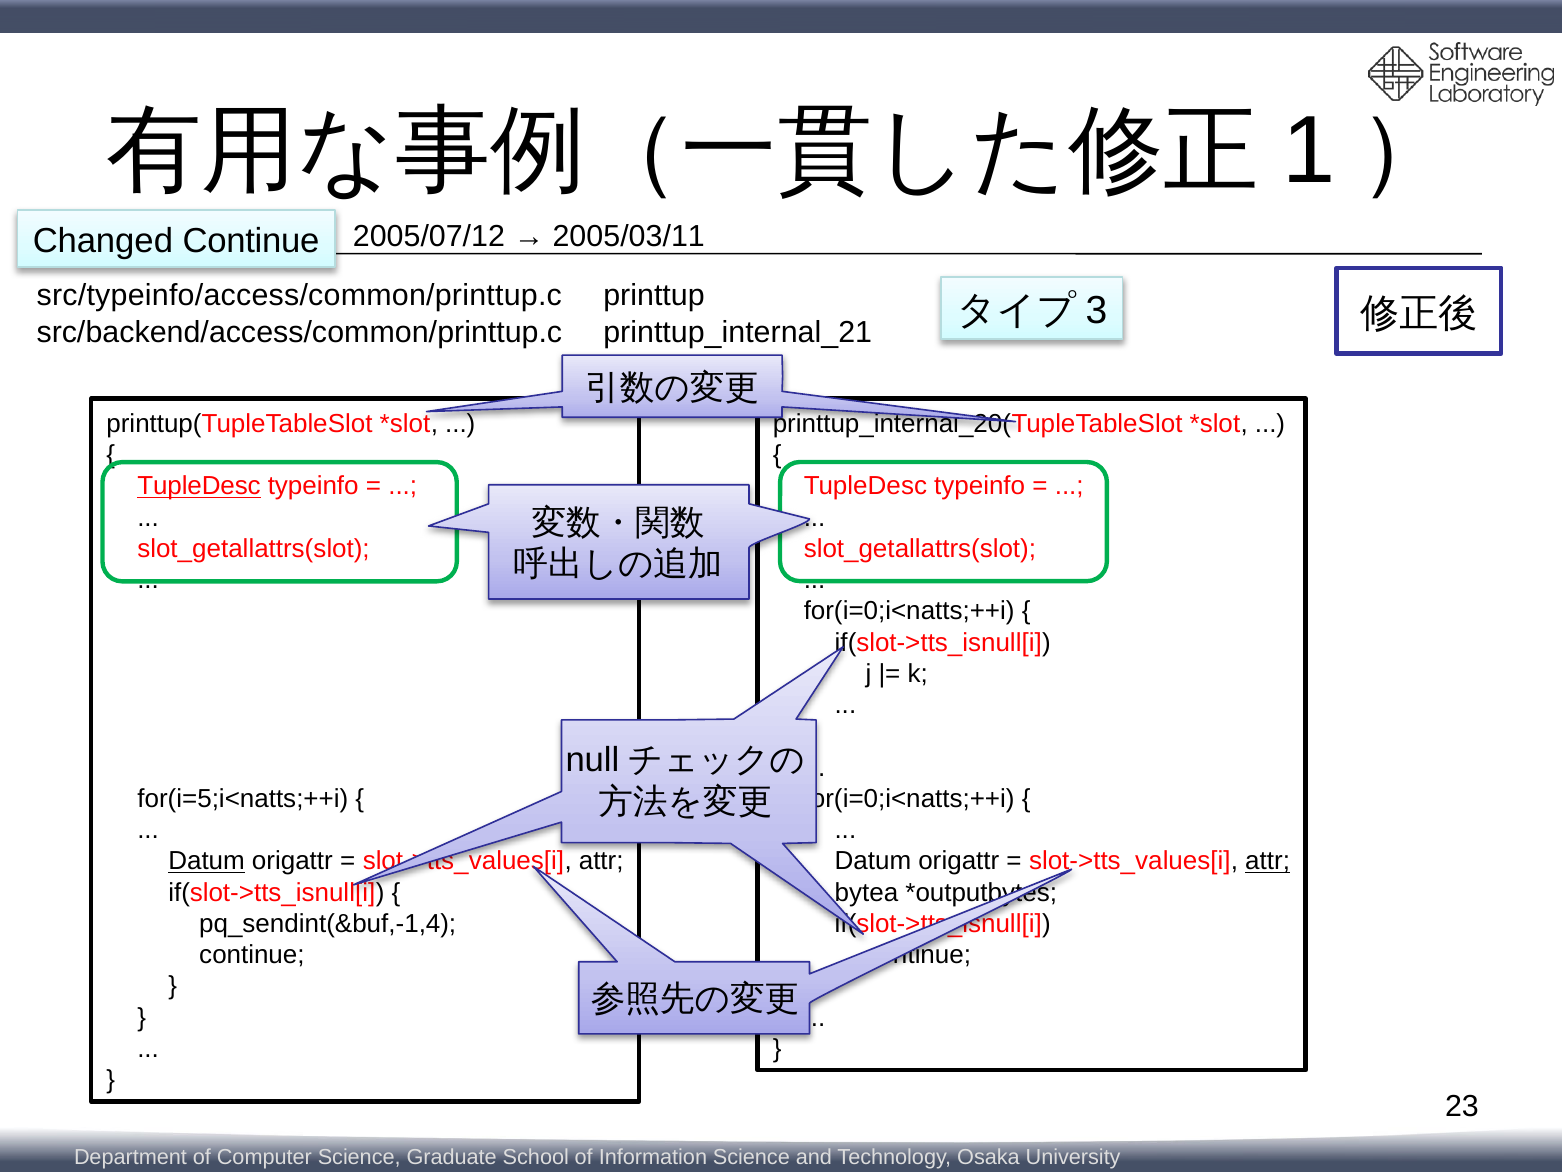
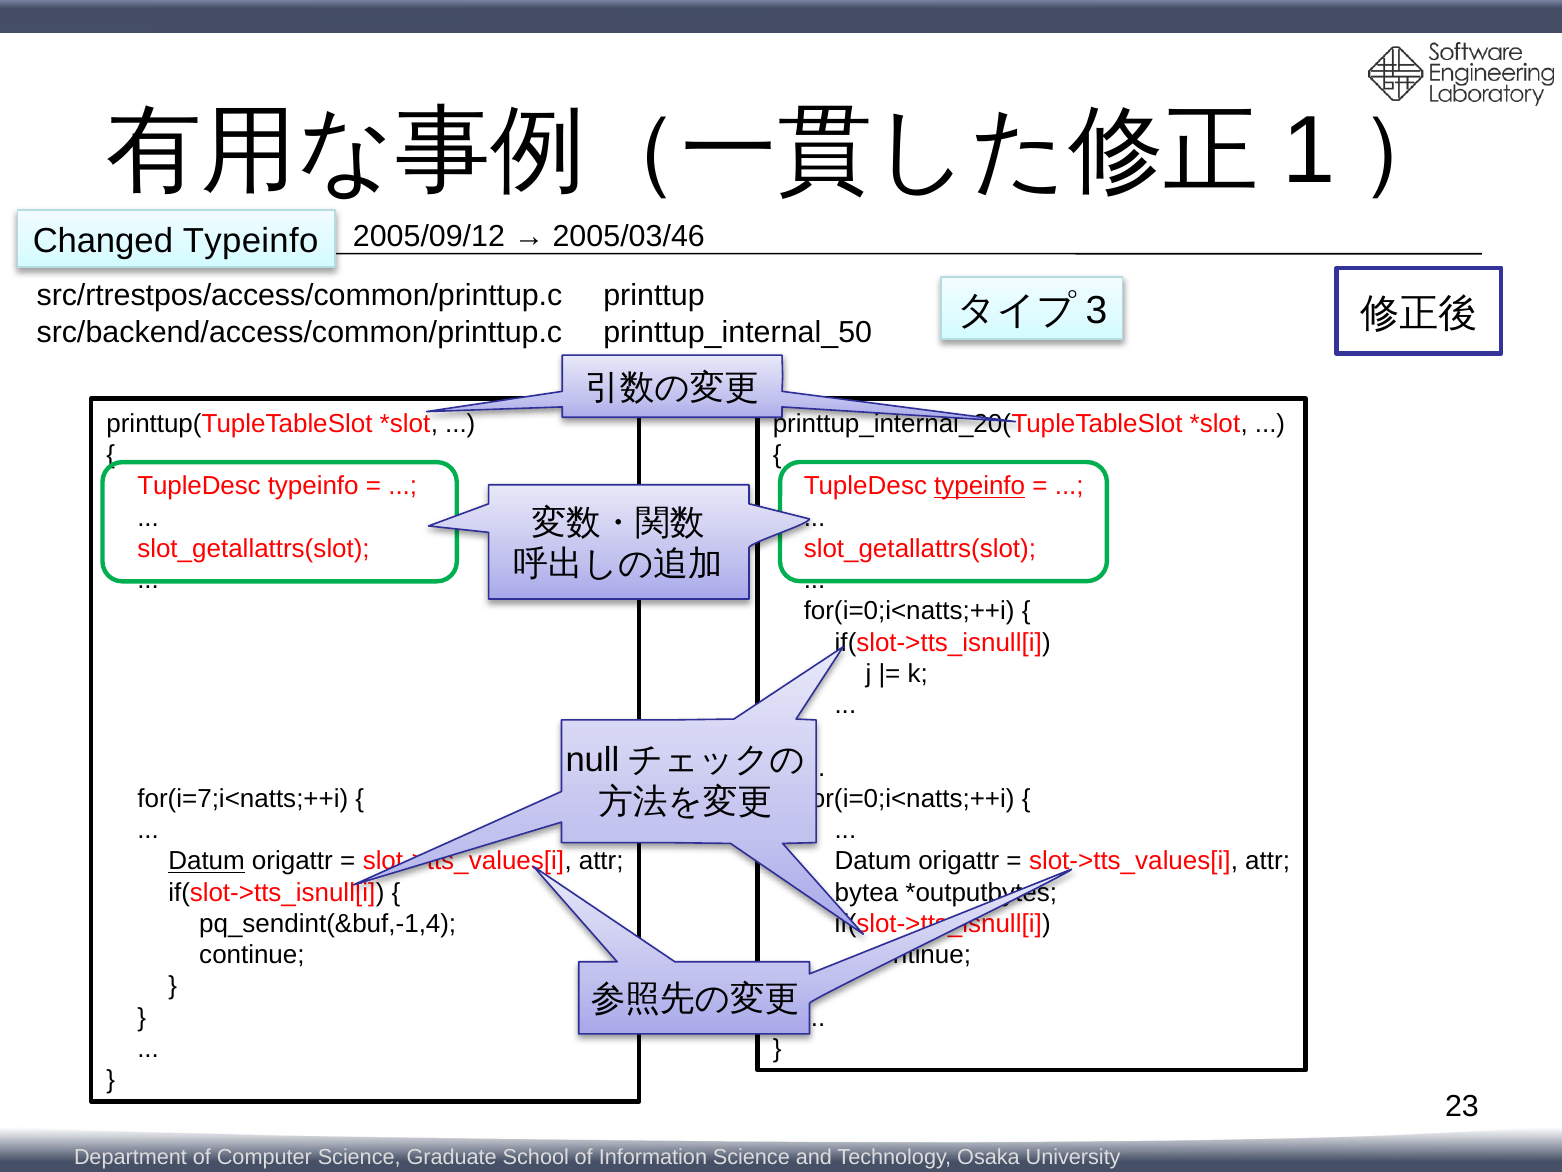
2005/07/12: 2005/07/12 -> 2005/09/12 (429, 236)
2005/03/11: 2005/03/11 -> 2005/03/46 (629, 236)
Changed Continue: Continue -> Typeinfo (251, 241)
src/typeinfo/access/common/printtup.c: src/typeinfo/access/common/printtup.c -> src/rtrestpos/access/common/printtup.c (299, 296)
printtup_internal_21: printtup_internal_21 -> printtup_internal_50 (738, 332)
TupleDesc underline: present -> none (199, 486)
typeinfo underline: none -> present (980, 486)
for(i=5;i<natts;++i: for(i=5;i<natts;++i -> for(i=7;i<natts;++i (243, 798)
attr underline: present -> none (1268, 861)
